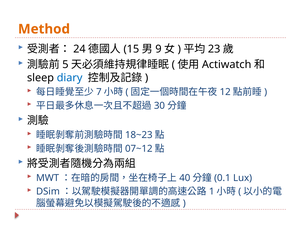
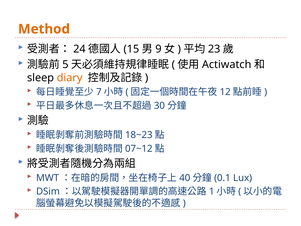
diary colour: blue -> orange (70, 78)
